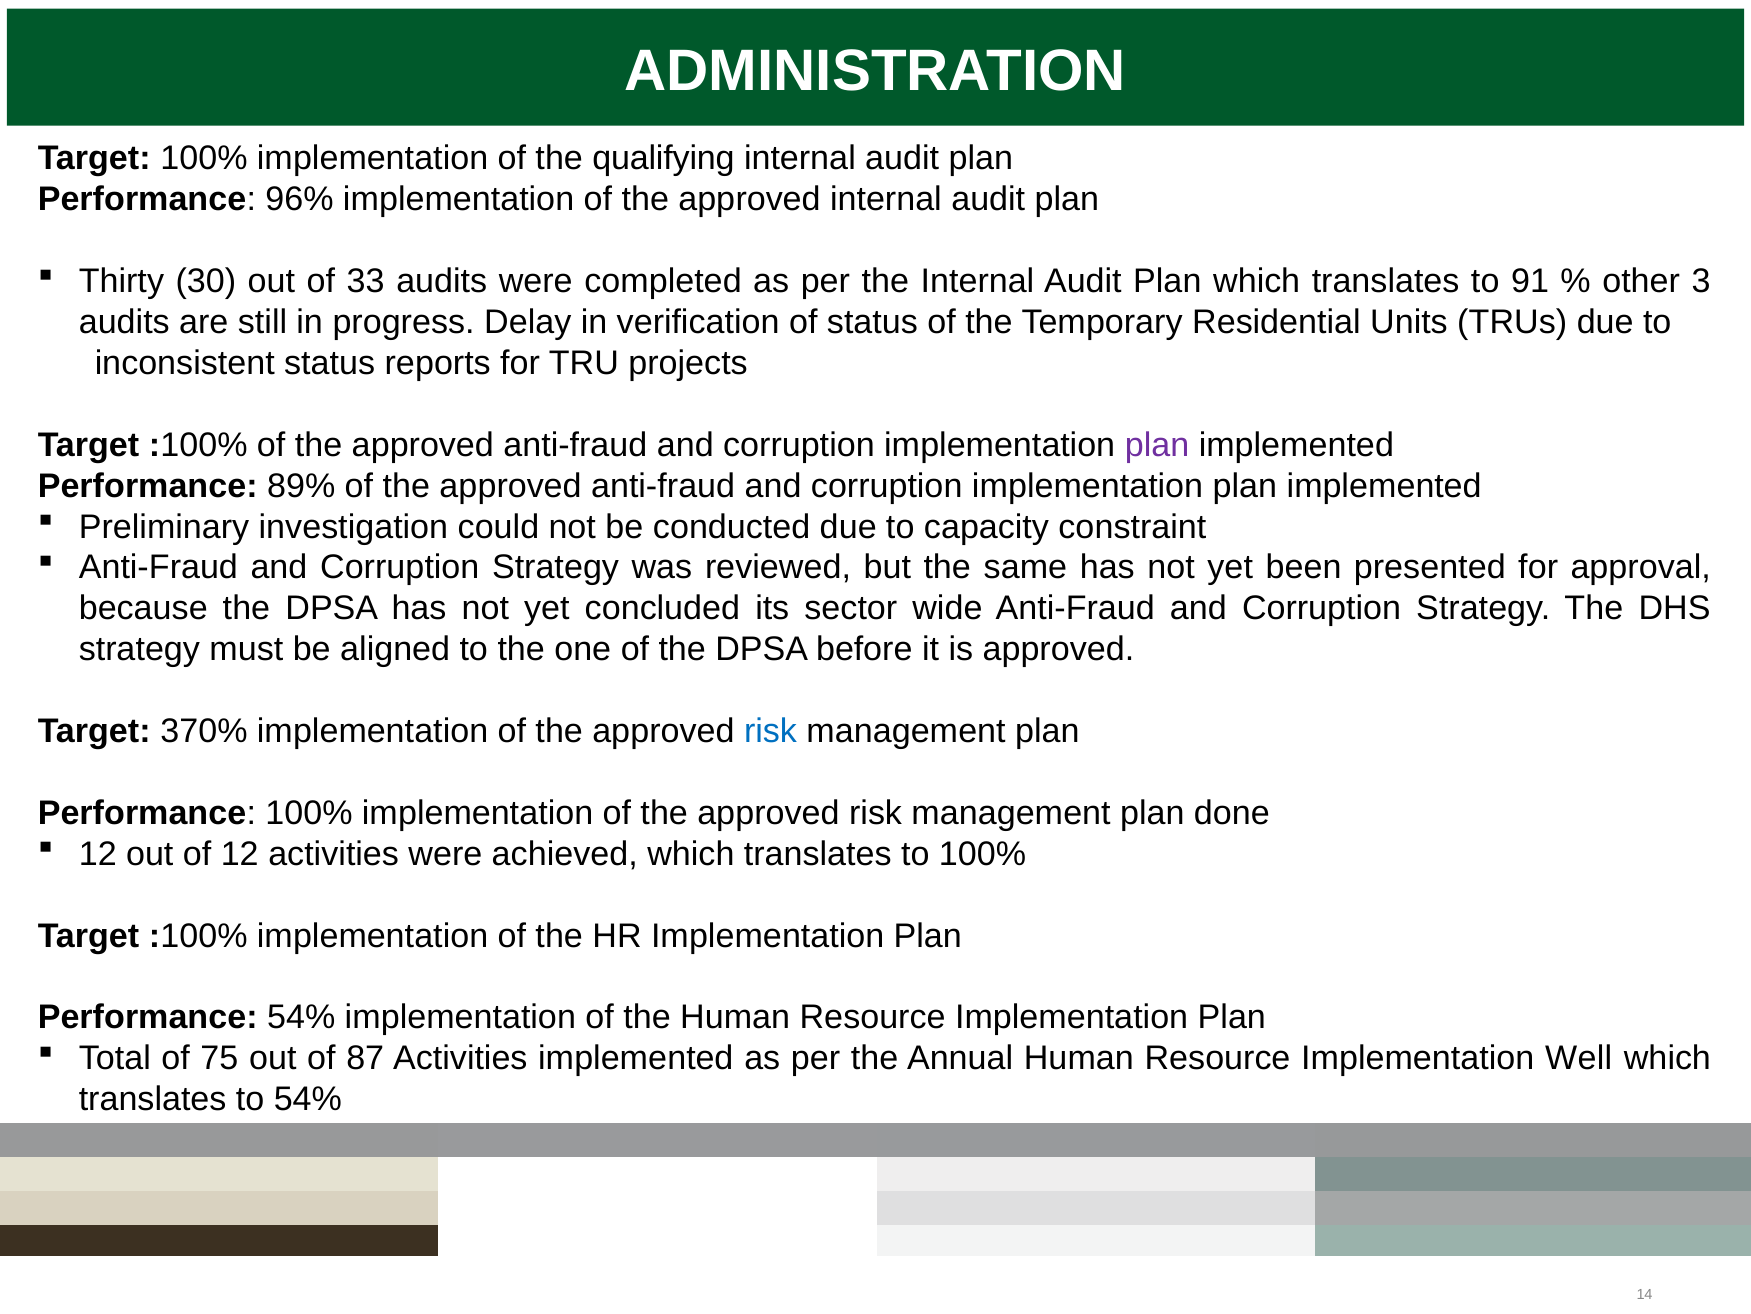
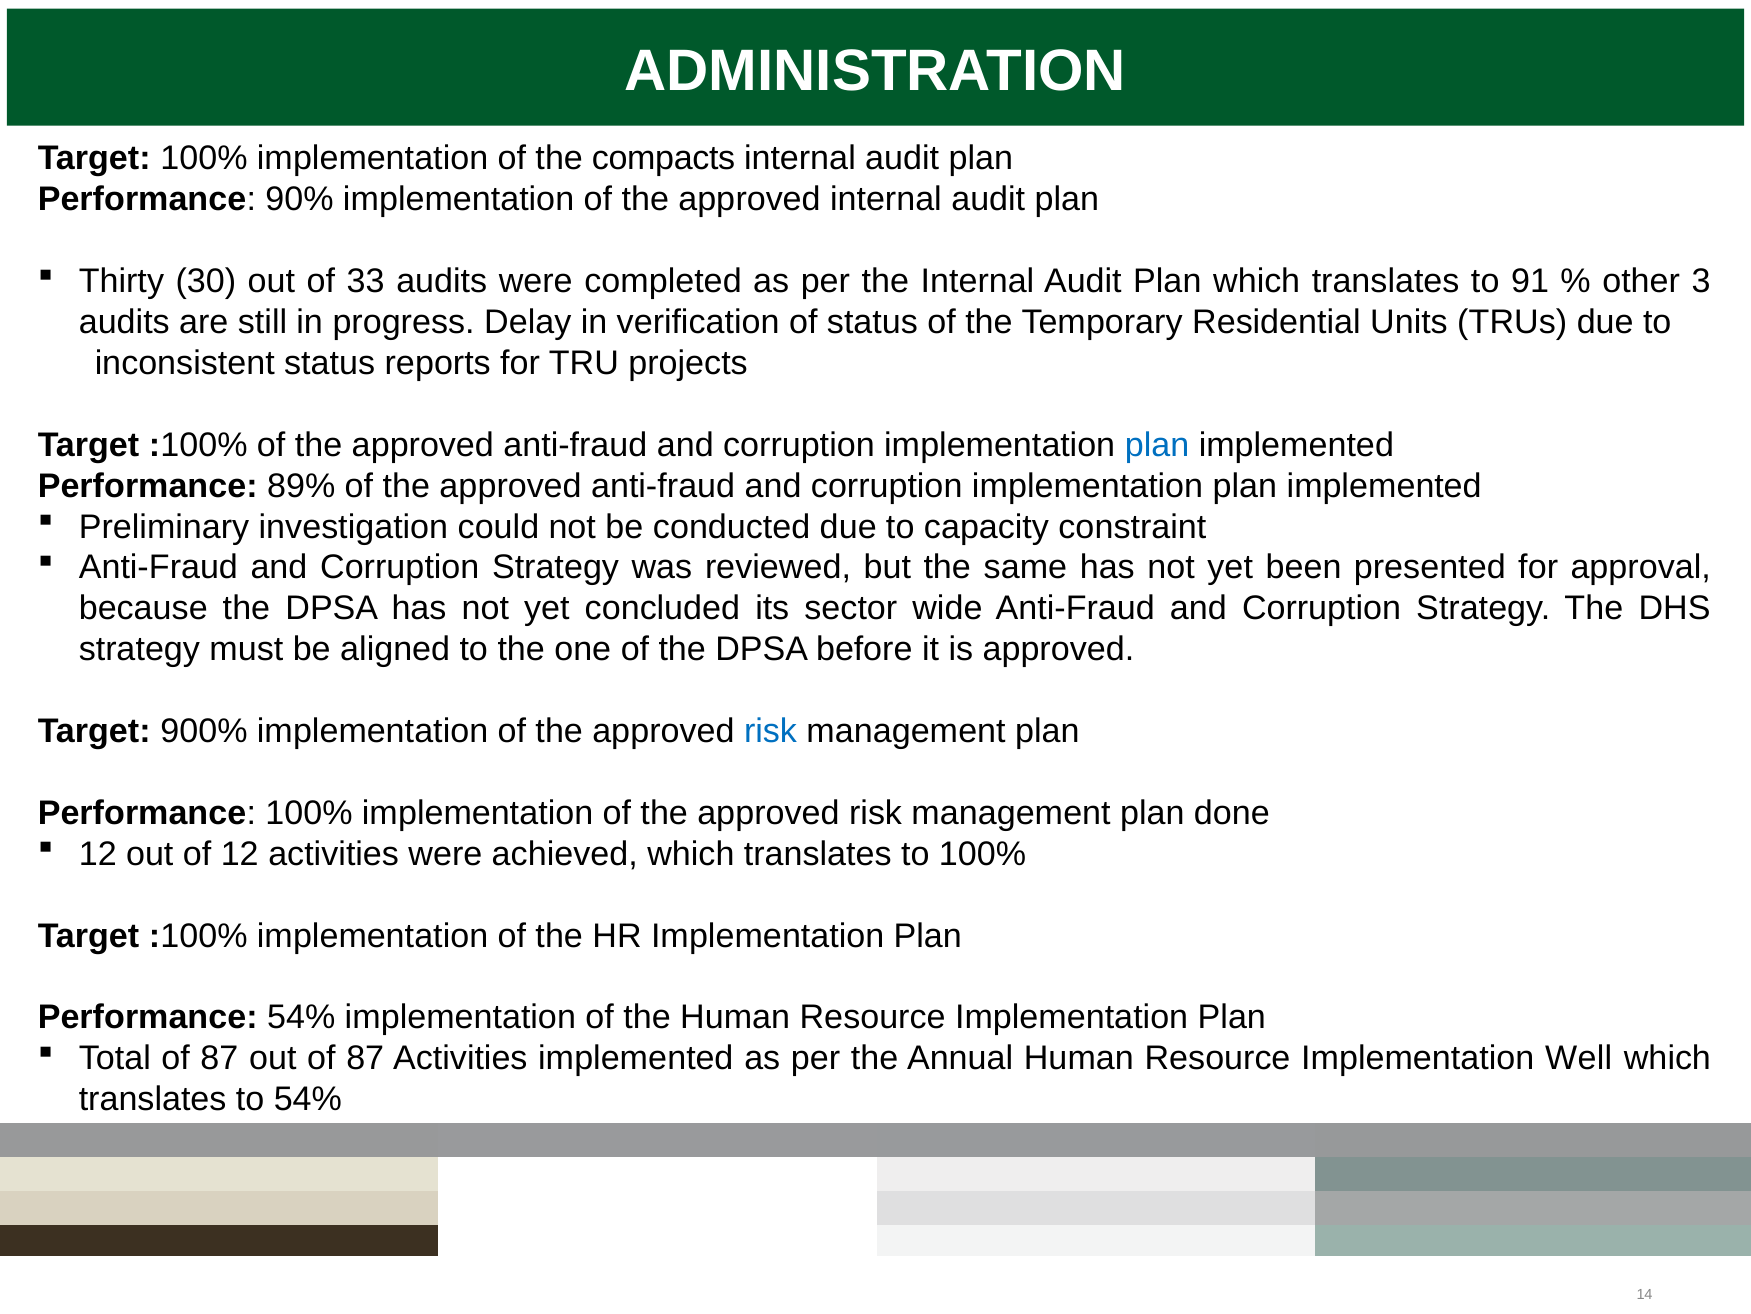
qualifying: qualifying -> compacts (664, 159)
96%: 96% -> 90% (300, 199)
plan colour: purple -> blue (1157, 445)
370%: 370% -> 900% (204, 731)
Total of 75: 75 -> 87 (219, 1058)
